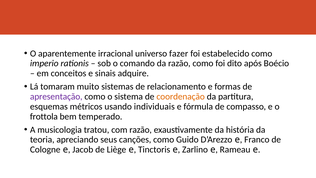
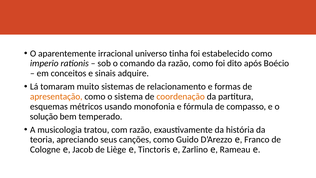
fazer: fazer -> tinha (179, 53)
apresentação colour: purple -> orange (56, 96)
individuais: individuais -> monofonia (154, 106)
frottola: frottola -> solução (44, 116)
